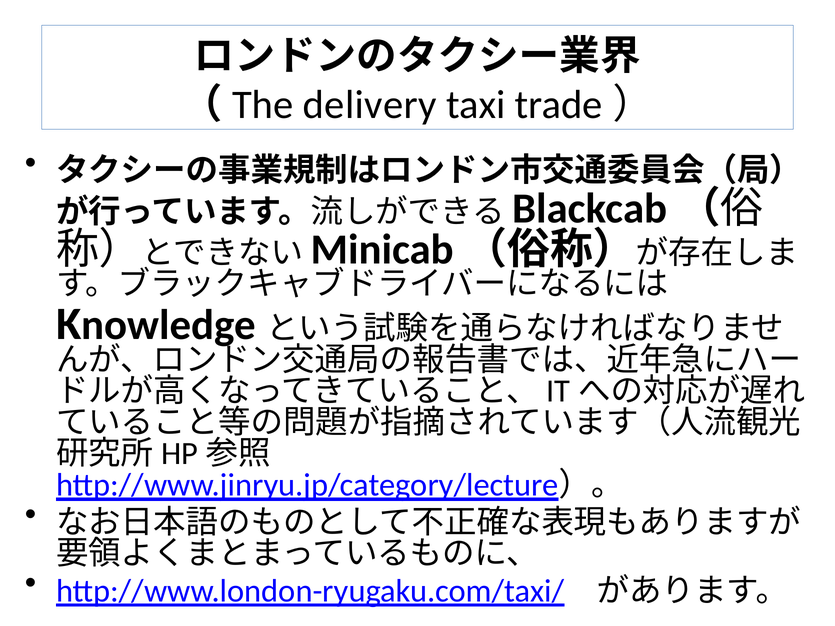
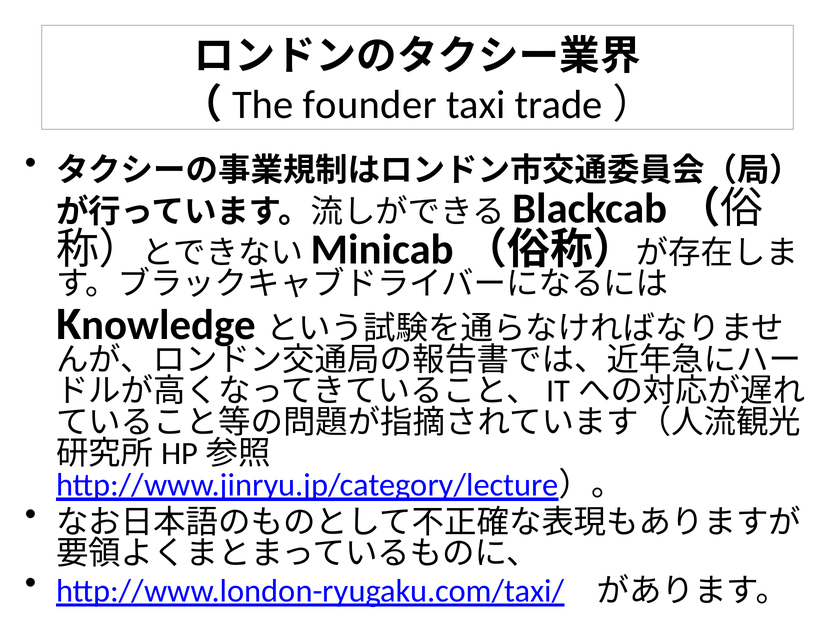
delivery: delivery -> founder (370, 105)
